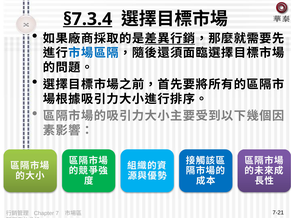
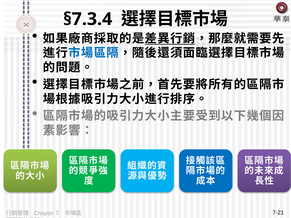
§7.3.4 underline: present -> none (88, 19)
